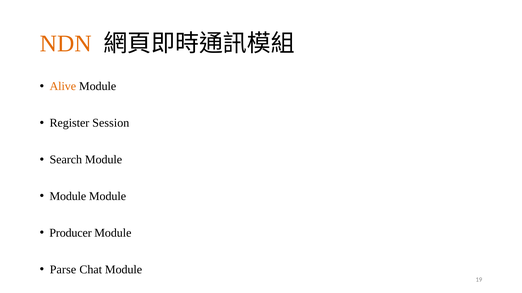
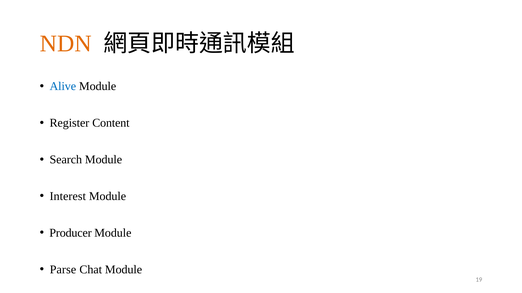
Alive colour: orange -> blue (63, 86)
Session: Session -> Content (111, 123)
Module: Module -> Interest (68, 197)
